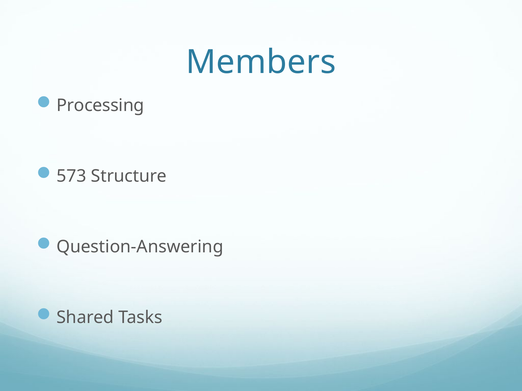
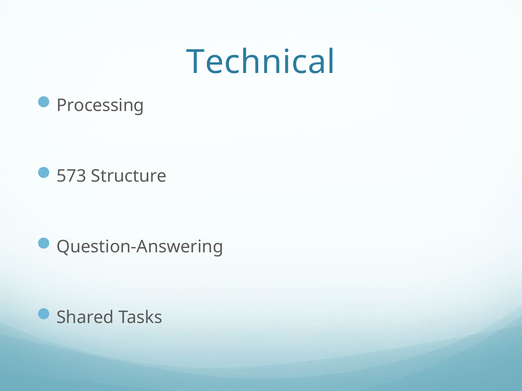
Members: Members -> Technical (261, 62)
